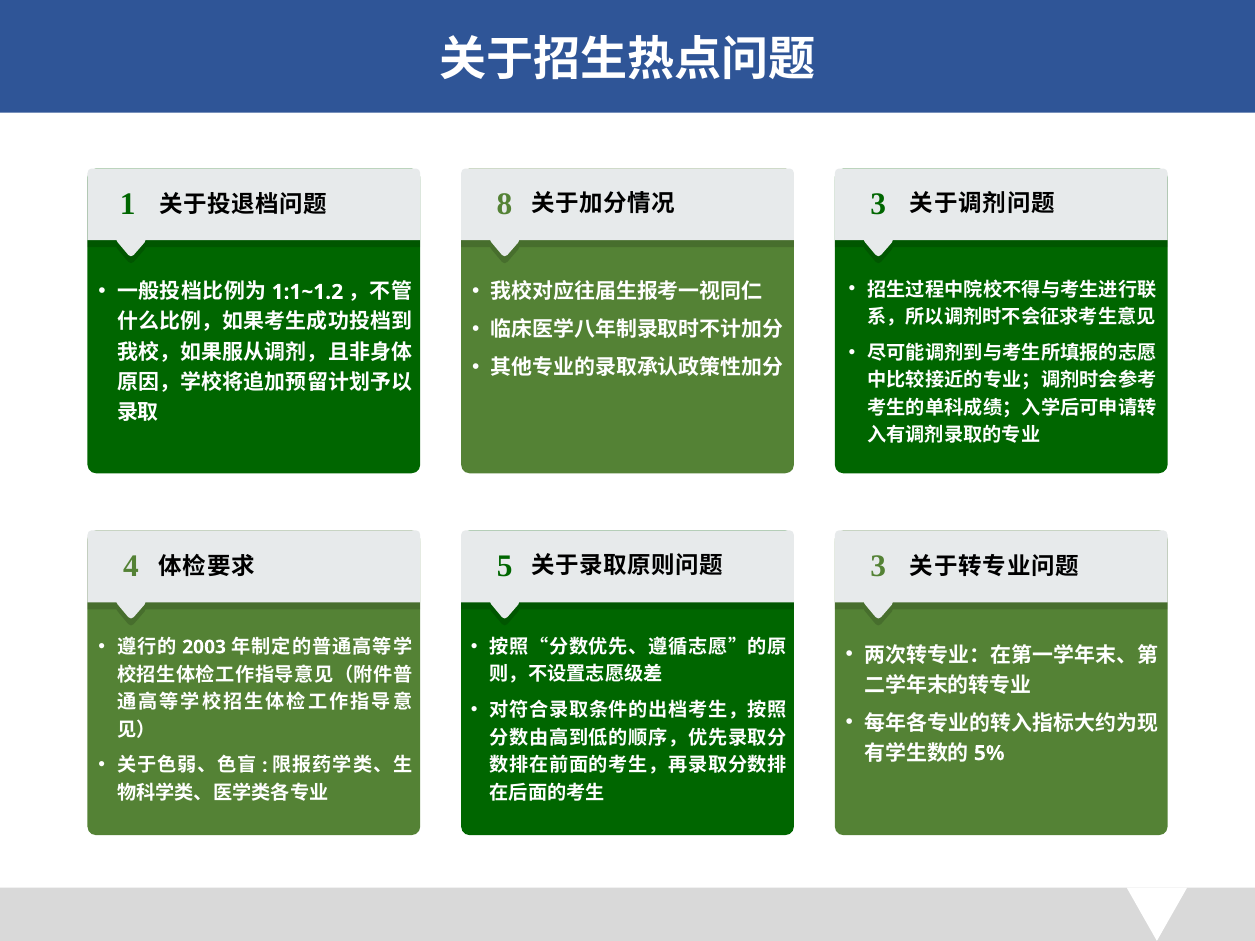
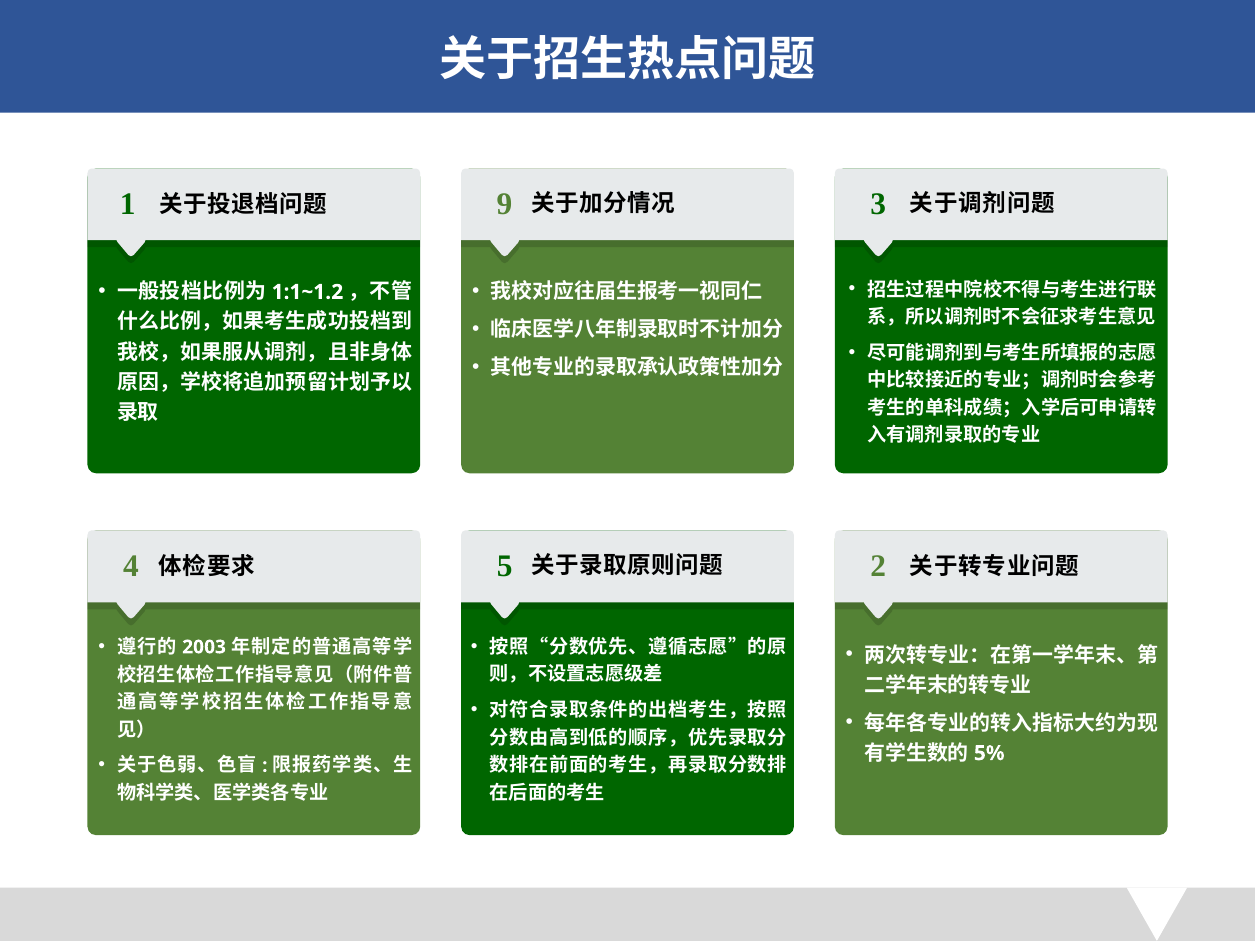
8: 8 -> 9 (504, 204)
5 3: 3 -> 2 (878, 566)
